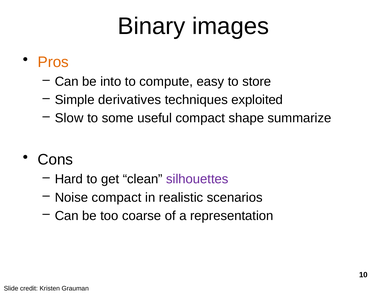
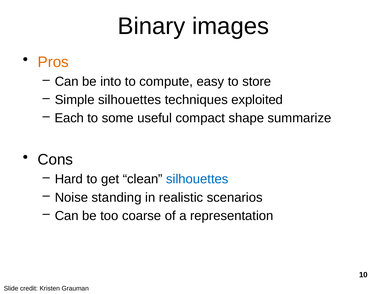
Simple derivatives: derivatives -> silhouettes (130, 100)
Slow: Slow -> Each (69, 118)
silhouettes colour: purple -> blue (197, 179)
Noise compact: compact -> standing (117, 197)
